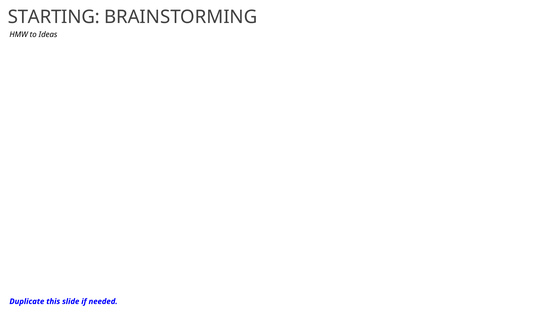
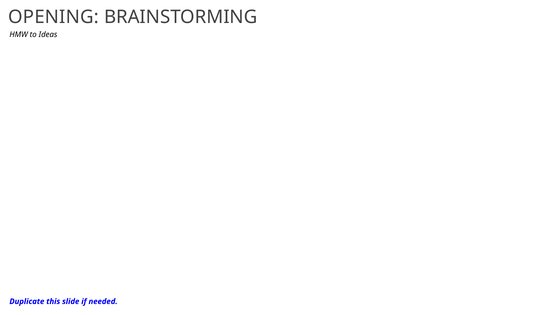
STARTING: STARTING -> OPENING (54, 17)
